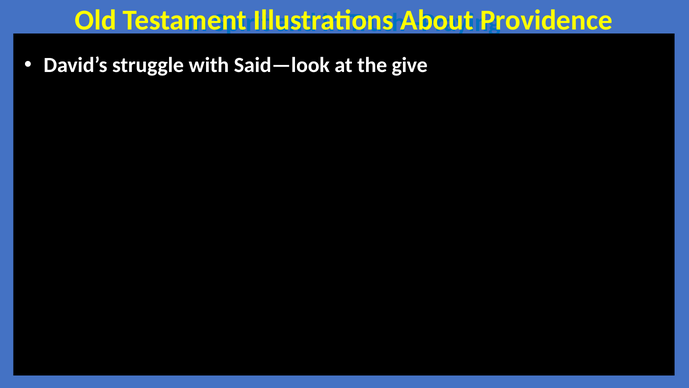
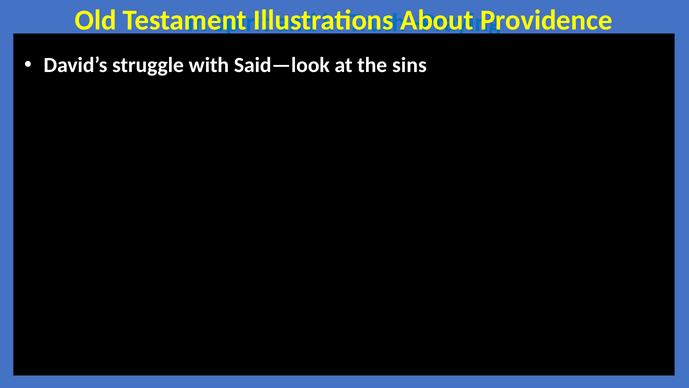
give: give -> sins (409, 65)
